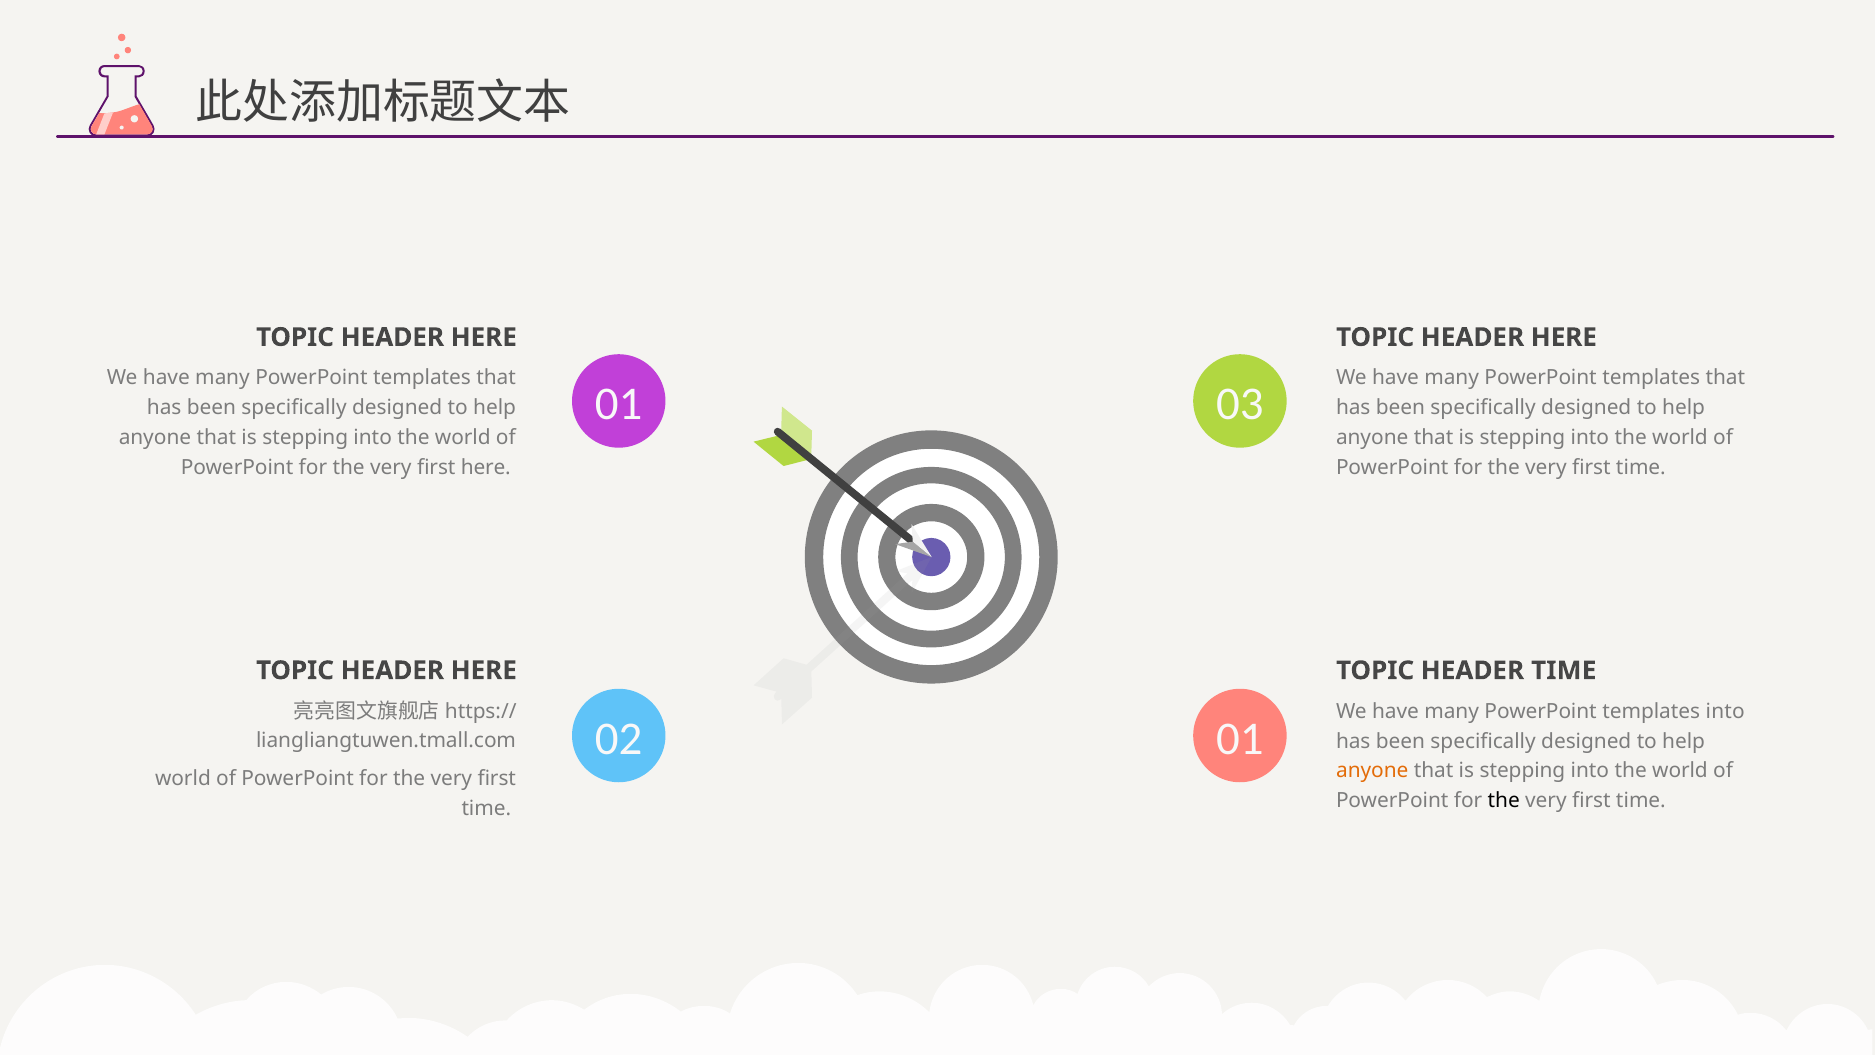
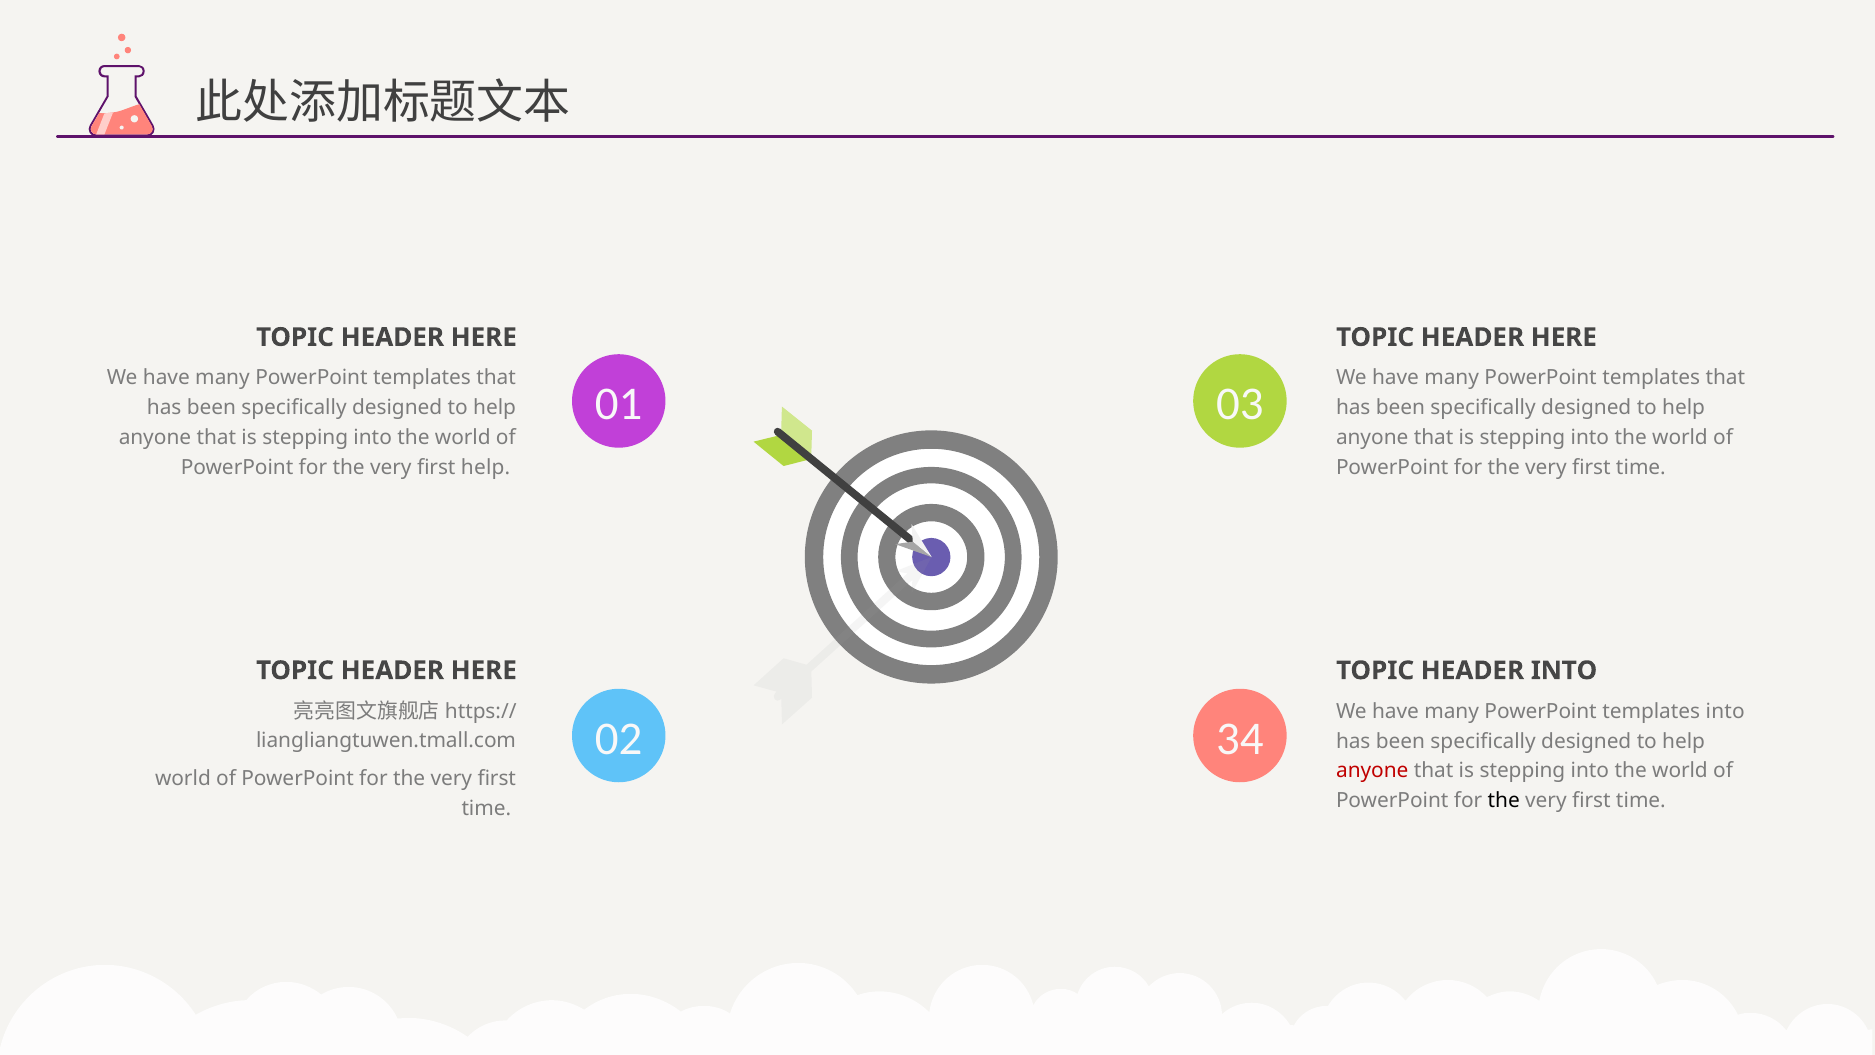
first here: here -> help (486, 468)
HEADER TIME: TIME -> INTO (1564, 670)
02 01: 01 -> 34 (1240, 739)
anyone colour: orange -> red (1372, 771)
